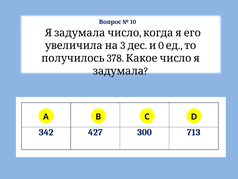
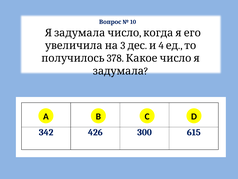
0: 0 -> 4 (161, 45)
427: 427 -> 426 (95, 132)
713: 713 -> 615 (194, 132)
